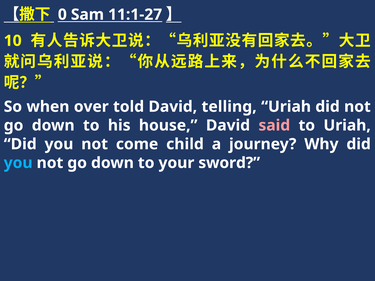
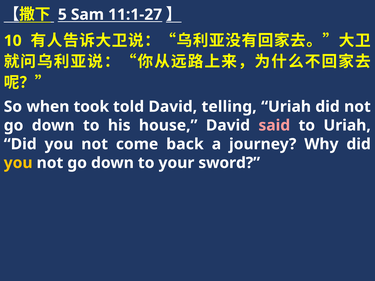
0: 0 -> 5 (62, 15)
over: over -> took (91, 107)
child: child -> back (185, 144)
you colour: light blue -> yellow (18, 163)
